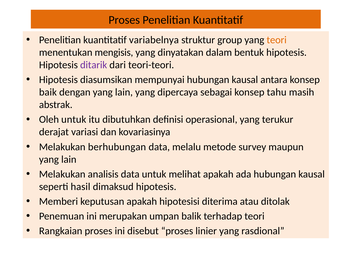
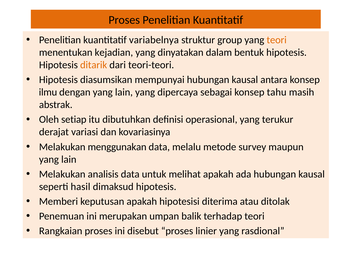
mengisis: mengisis -> kejadian (114, 52)
ditarik colour: purple -> orange (94, 65)
baik: baik -> ilmu (48, 92)
Oleh untuk: untuk -> setiap (74, 119)
berhubungan: berhubungan -> menggunakan (117, 147)
